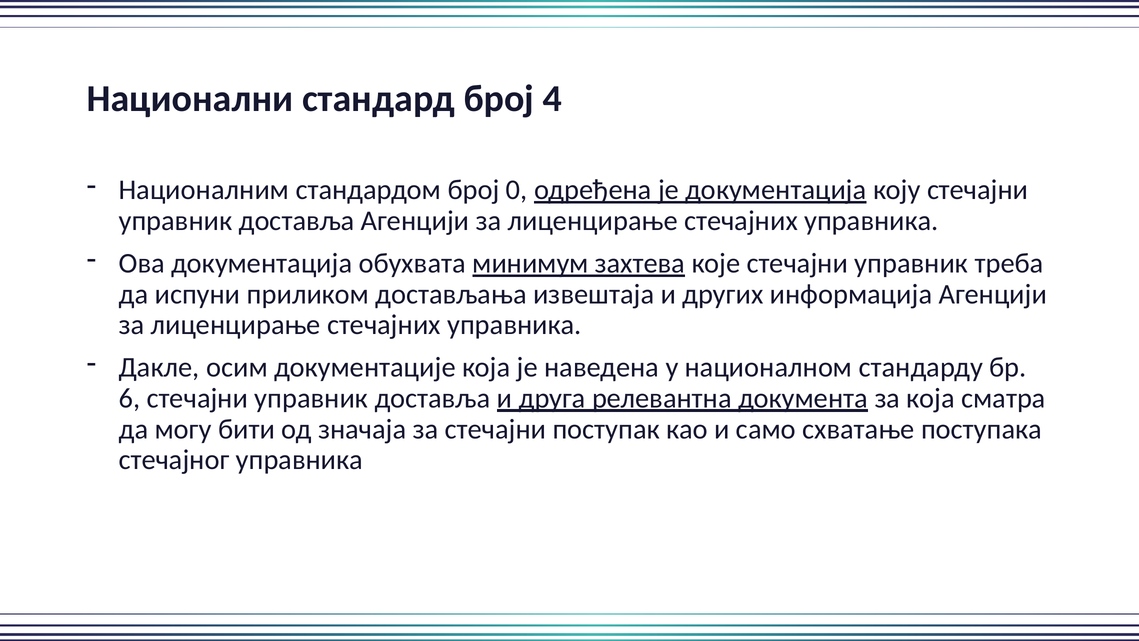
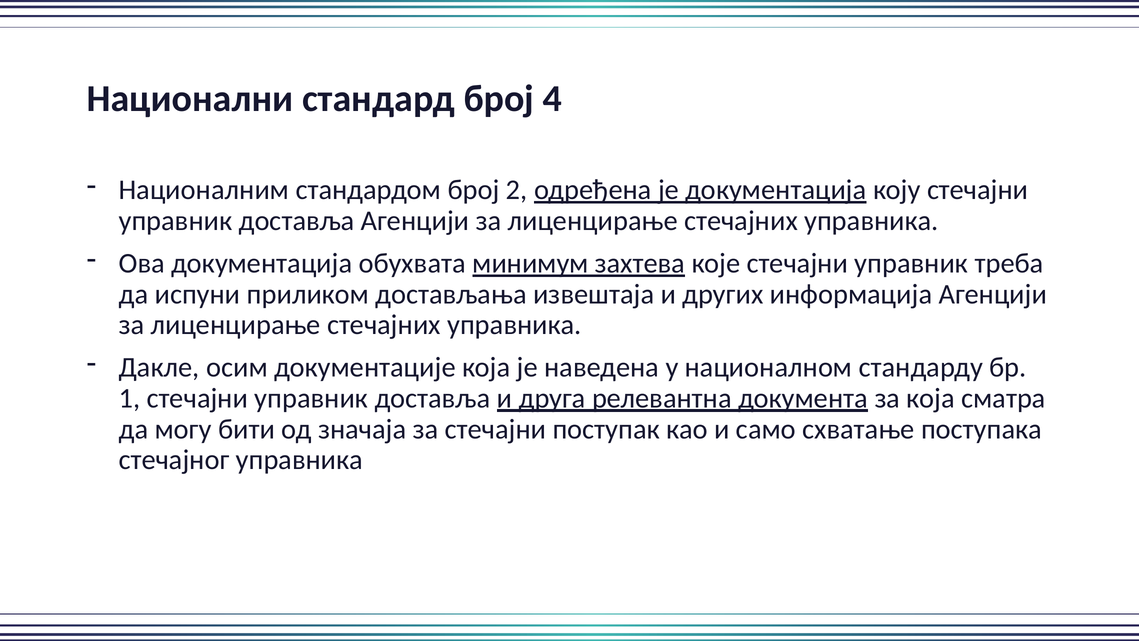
0: 0 -> 2 (517, 190)
6: 6 -> 1 (130, 398)
